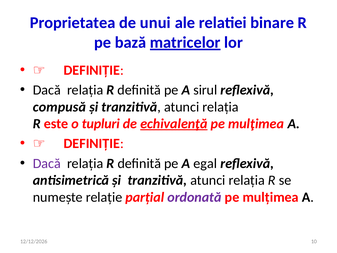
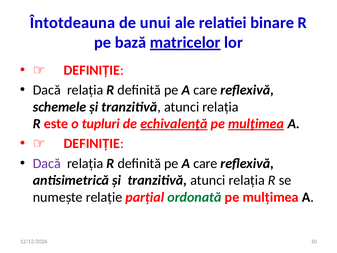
Proprietatea: Proprietatea -> Întotdeauna (73, 23)
sirul: sirul -> care (205, 90)
compusă: compusă -> schemele (60, 107)
mulţimea underline: none -> present (256, 124)
egal: egal -> care (205, 163)
ordonată colour: purple -> green (194, 197)
